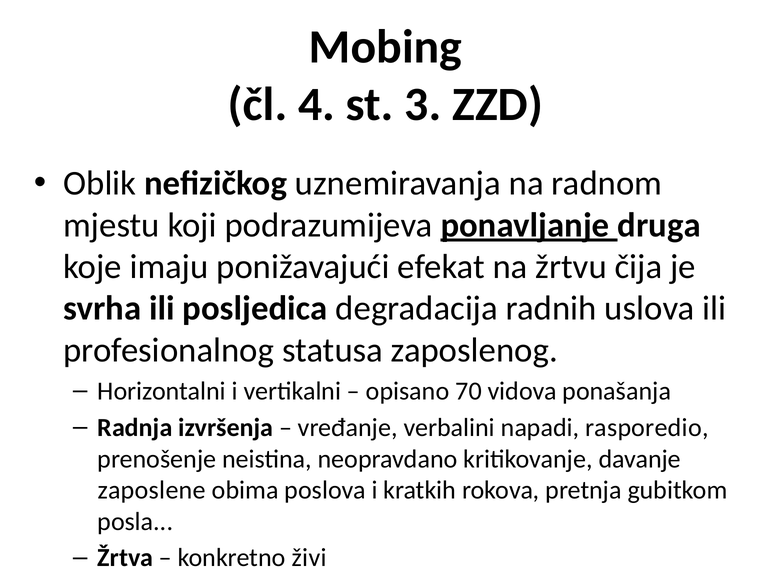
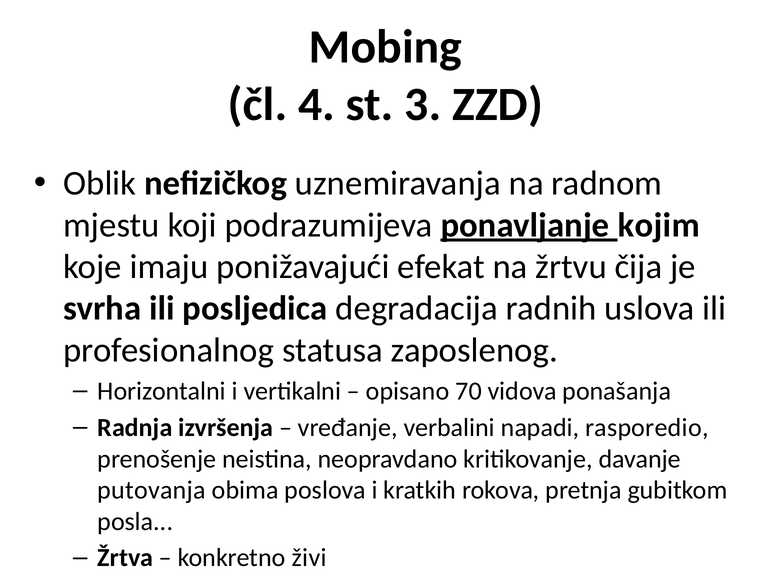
druga: druga -> kojim (659, 225)
zaposlene: zaposlene -> putovanja (152, 491)
